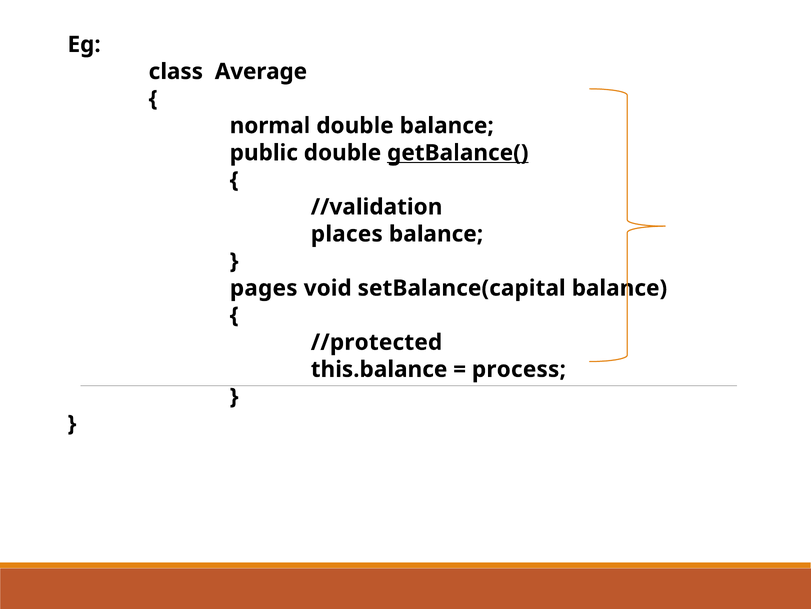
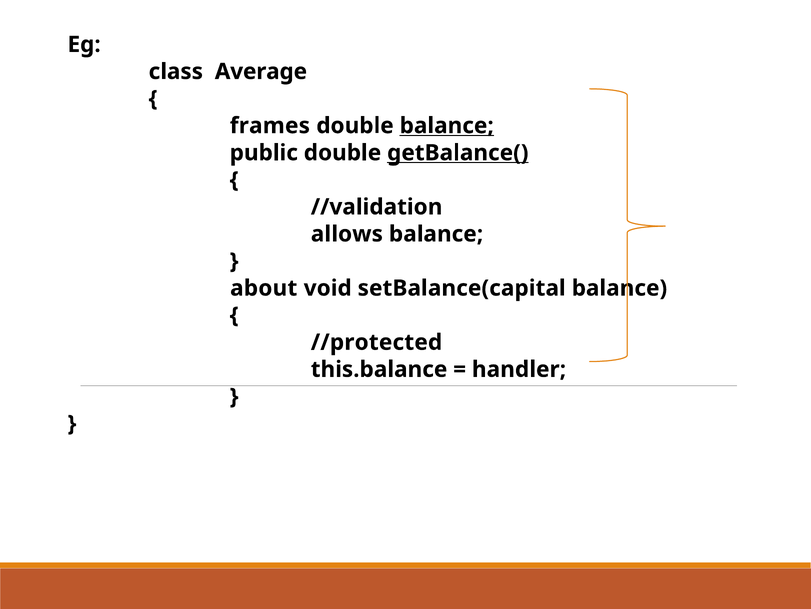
normal: normal -> frames (270, 126)
balance underline: none -> present (447, 126)
places: places -> allows (347, 234)
pages: pages -> about (264, 288)
process: process -> handler (519, 369)
